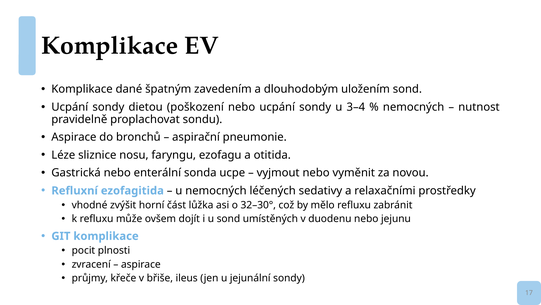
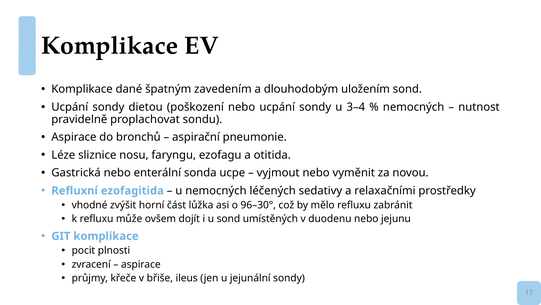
32–30°: 32–30° -> 96–30° (258, 205)
